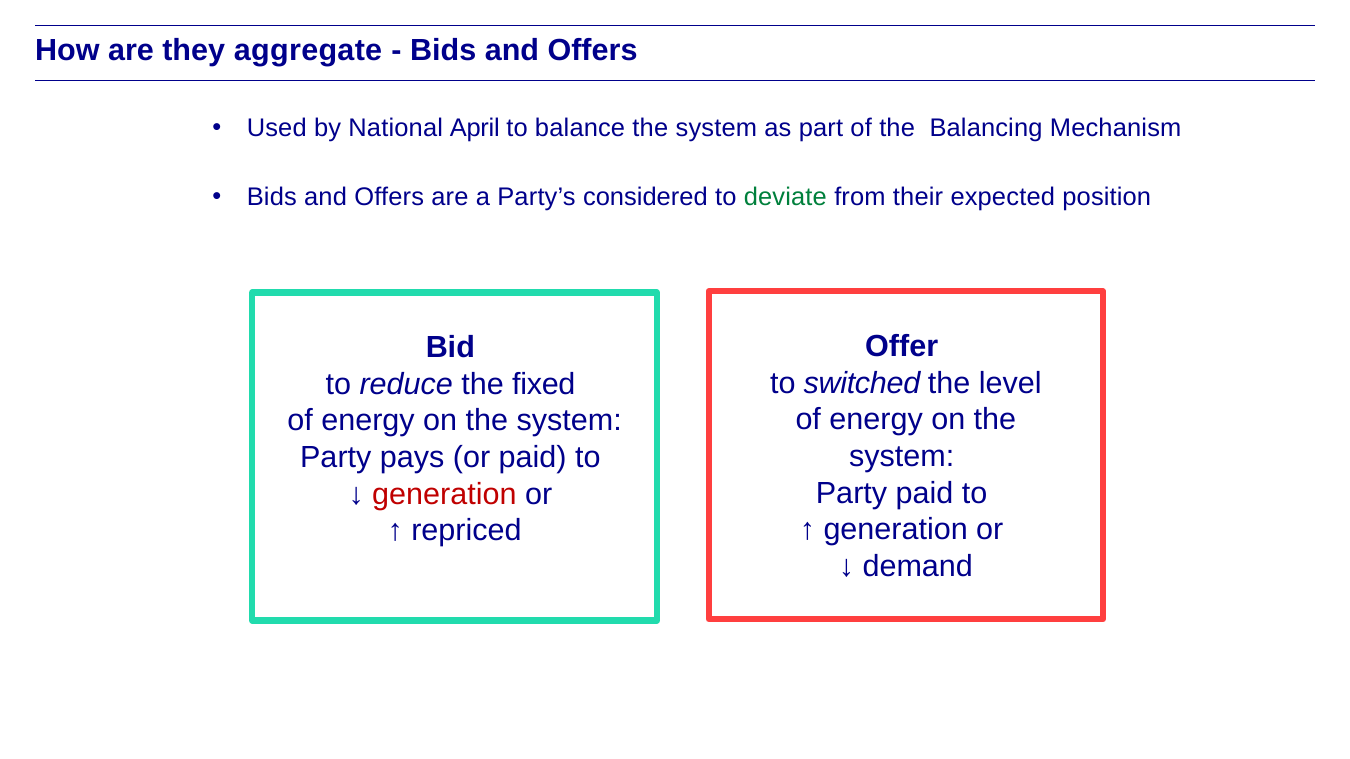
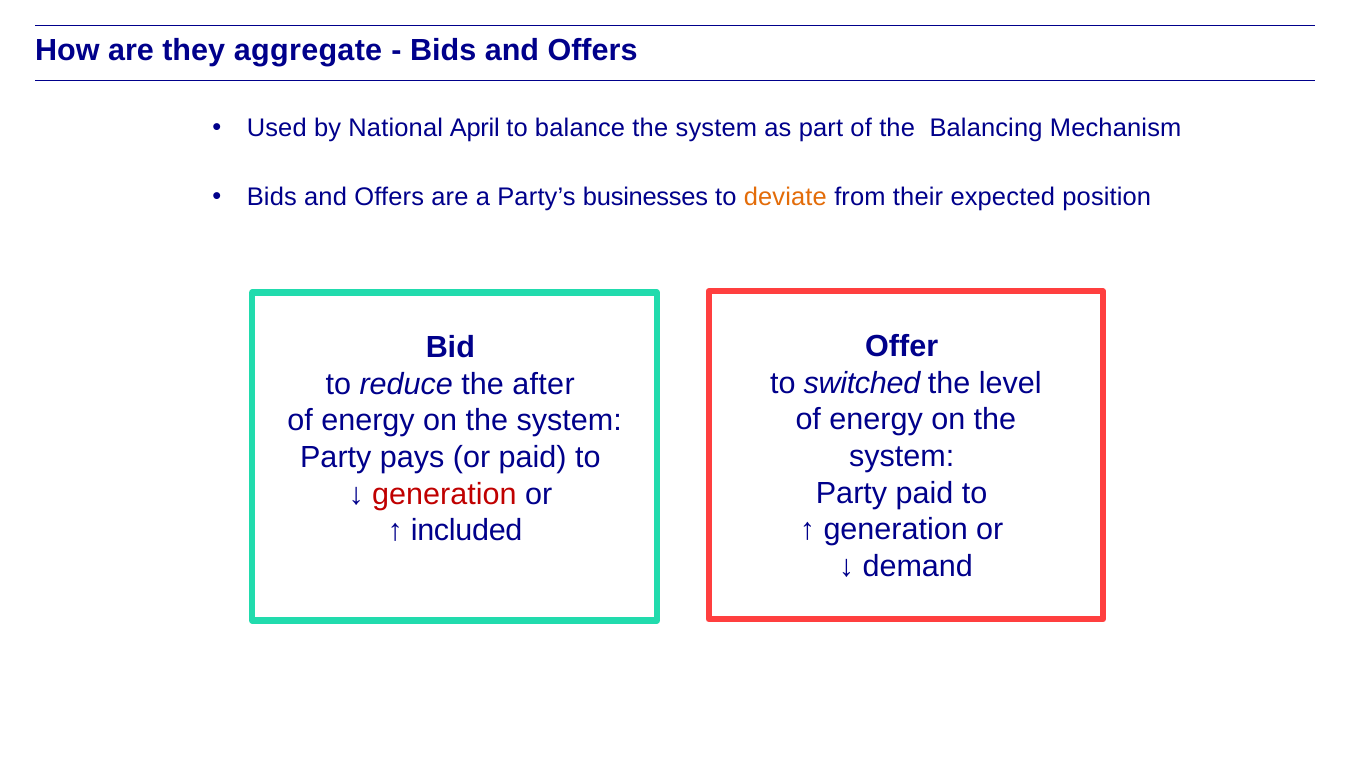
considered: considered -> businesses (646, 197)
deviate colour: green -> orange (785, 197)
fixed: fixed -> after (544, 384)
repriced: repriced -> included (467, 531)
